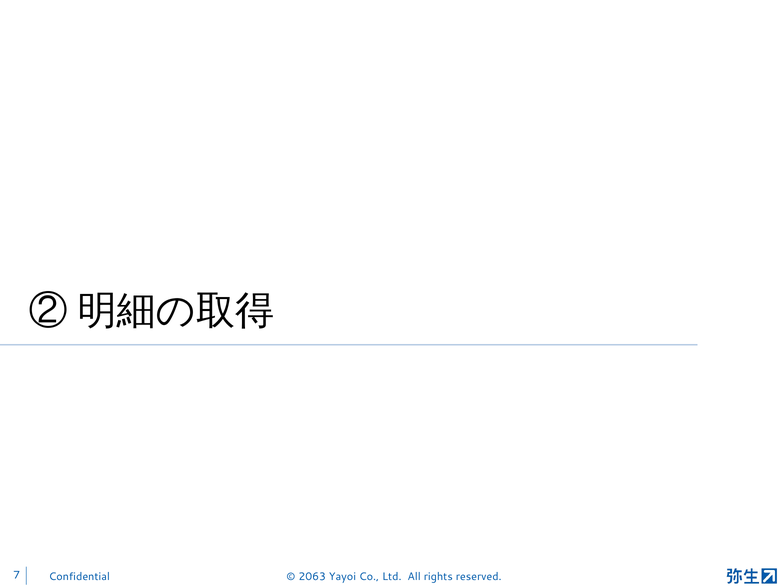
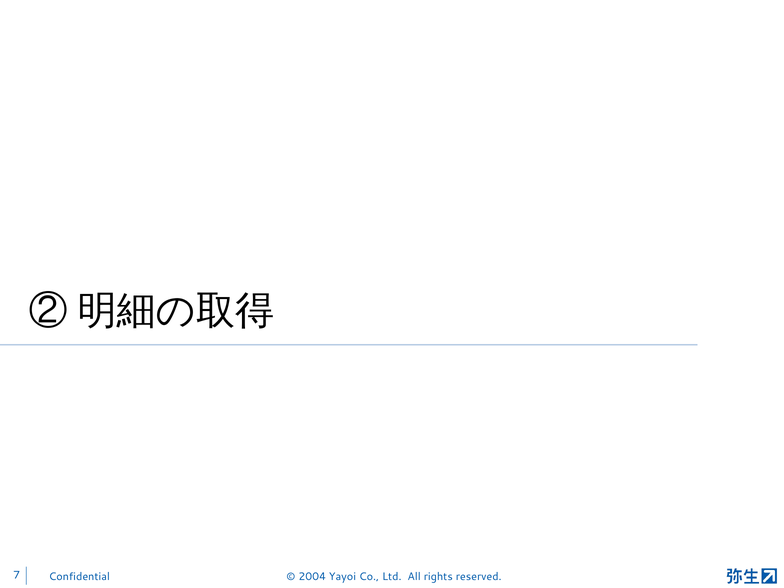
2063: 2063 -> 2004 (312, 577)
